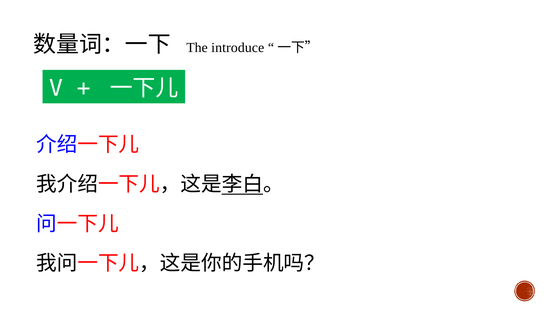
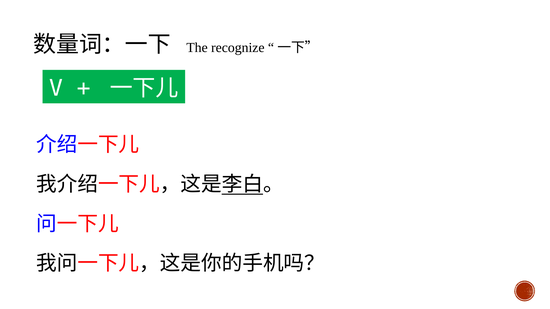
introduce: introduce -> recognize (238, 48)
